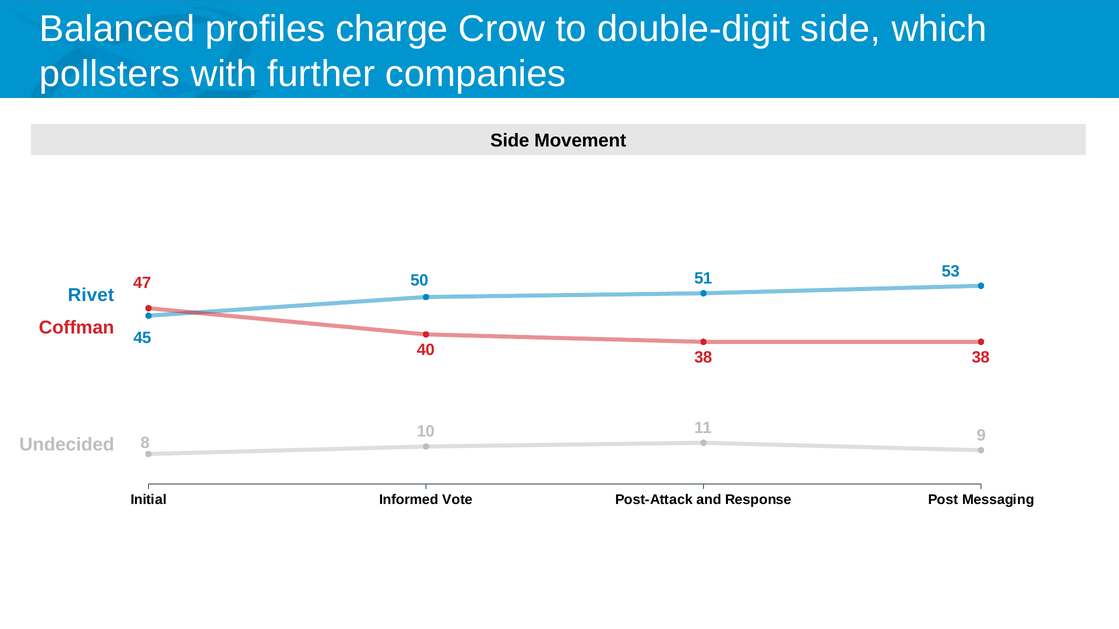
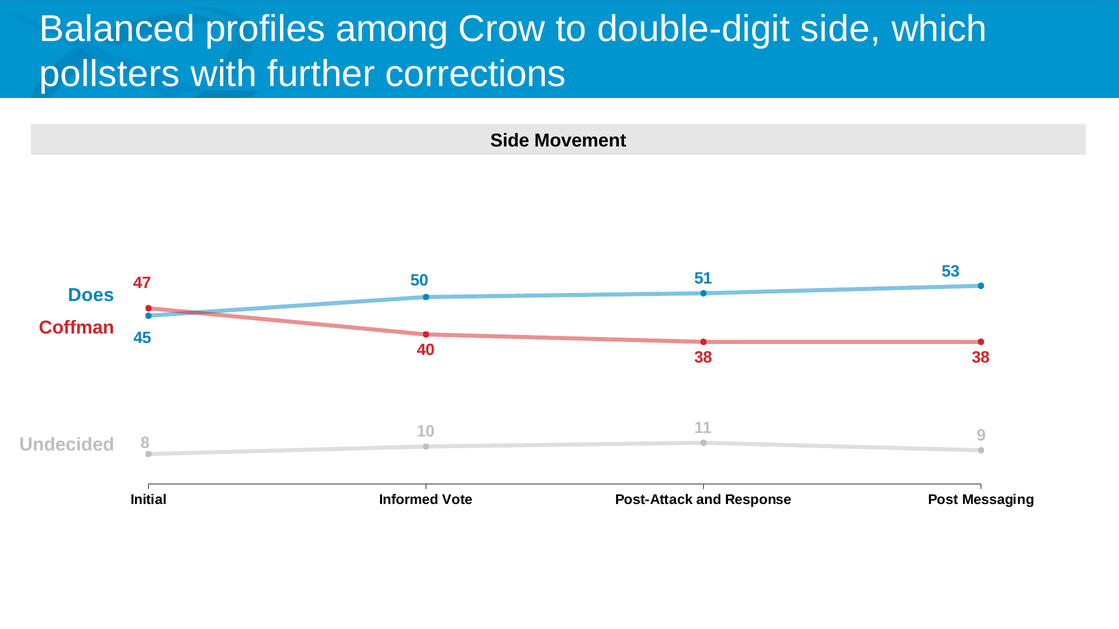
charge: charge -> among (392, 29)
companies: companies -> corrections (476, 74)
Rivet: Rivet -> Does (91, 295)
